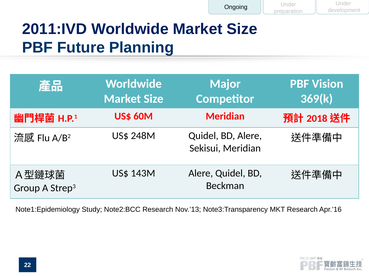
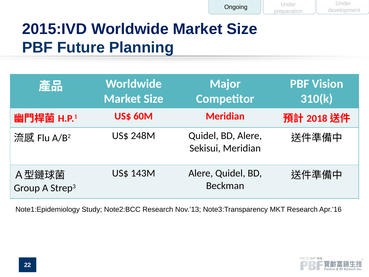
2011:IVD: 2011:IVD -> 2015:IVD (55, 29)
369(k: 369(k -> 310(k (317, 99)
